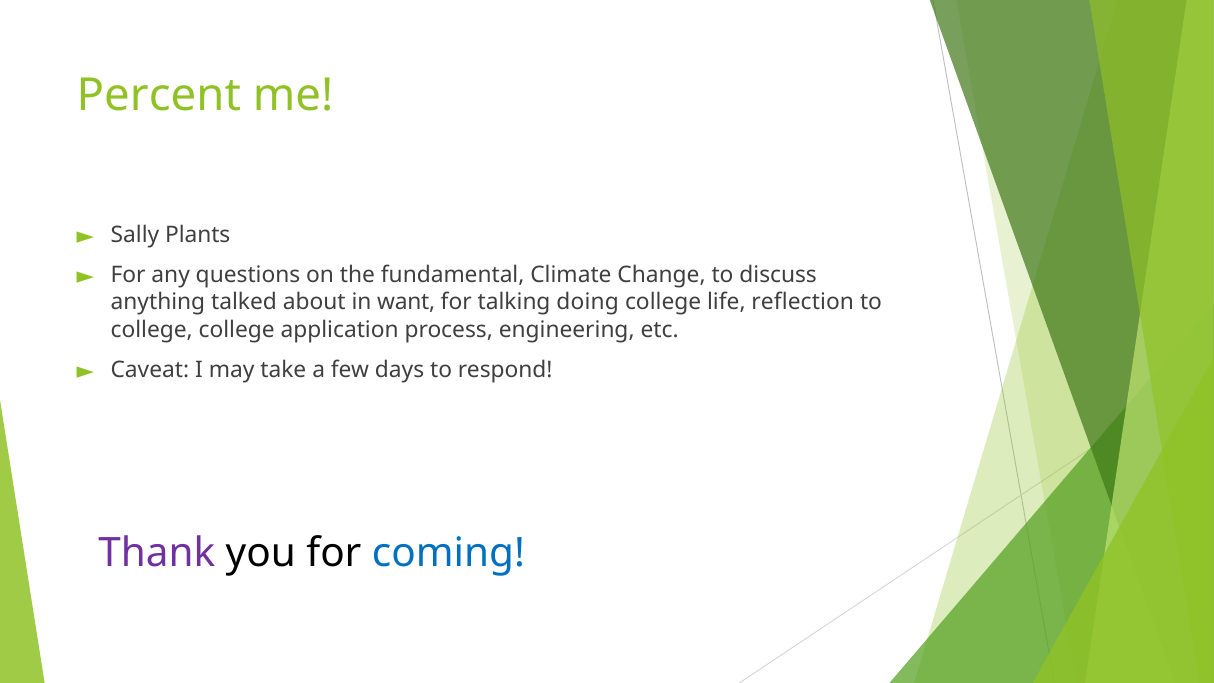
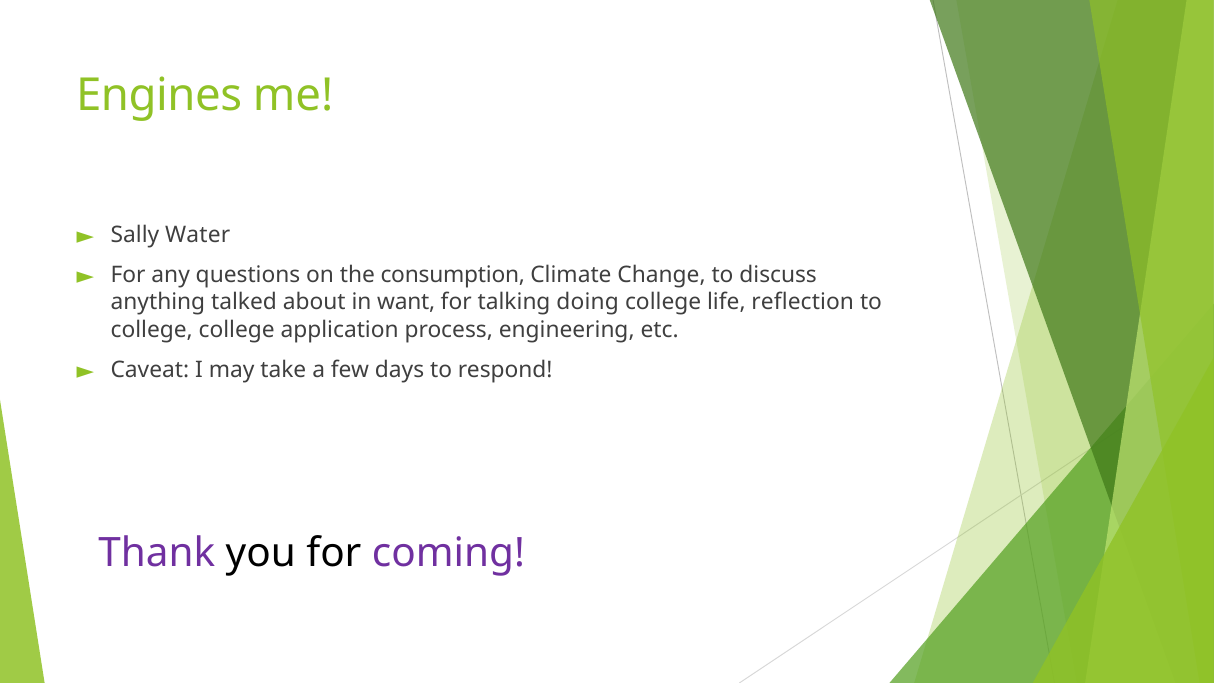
Percent: Percent -> Engines (159, 96)
Plants: Plants -> Water (198, 235)
fundamental: fundamental -> consumption (453, 275)
coming colour: blue -> purple (448, 553)
